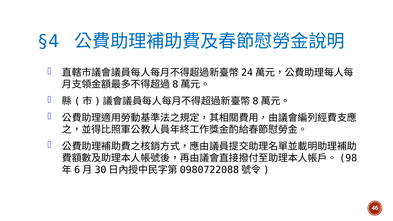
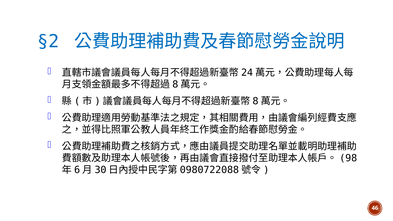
§4: §4 -> §2 (48, 41)
